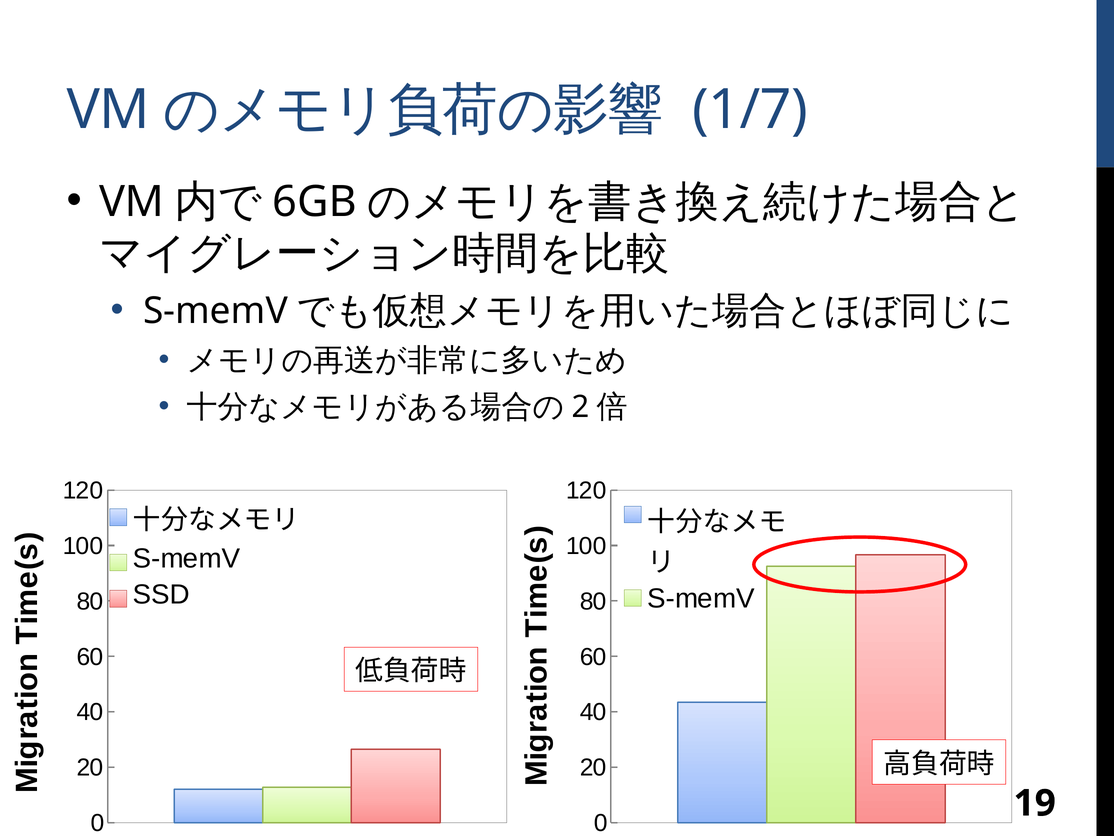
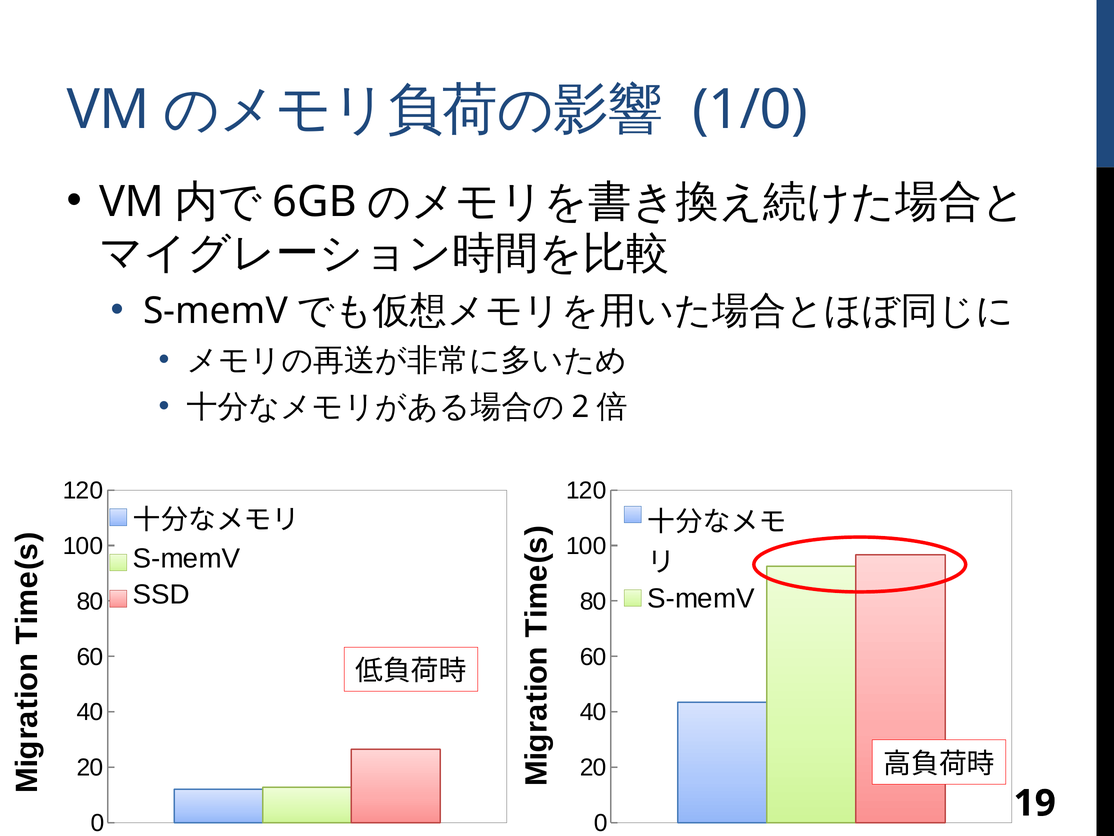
1/7: 1/7 -> 1/0 (750, 110)
